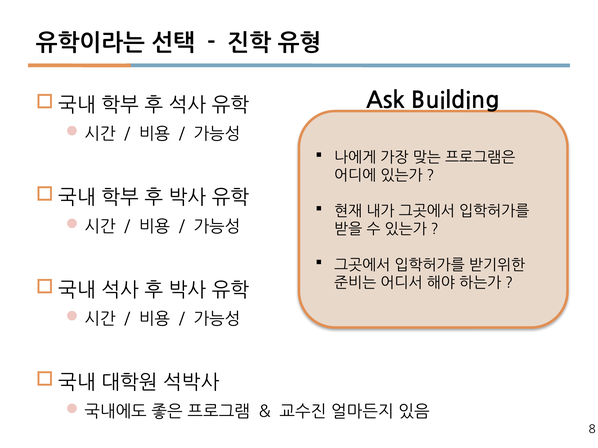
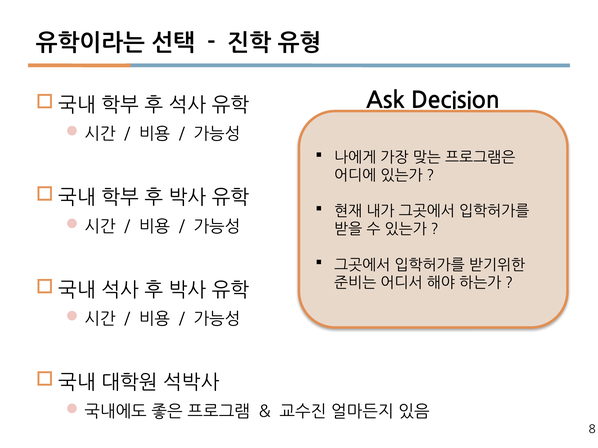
Building: Building -> Decision (456, 101)
